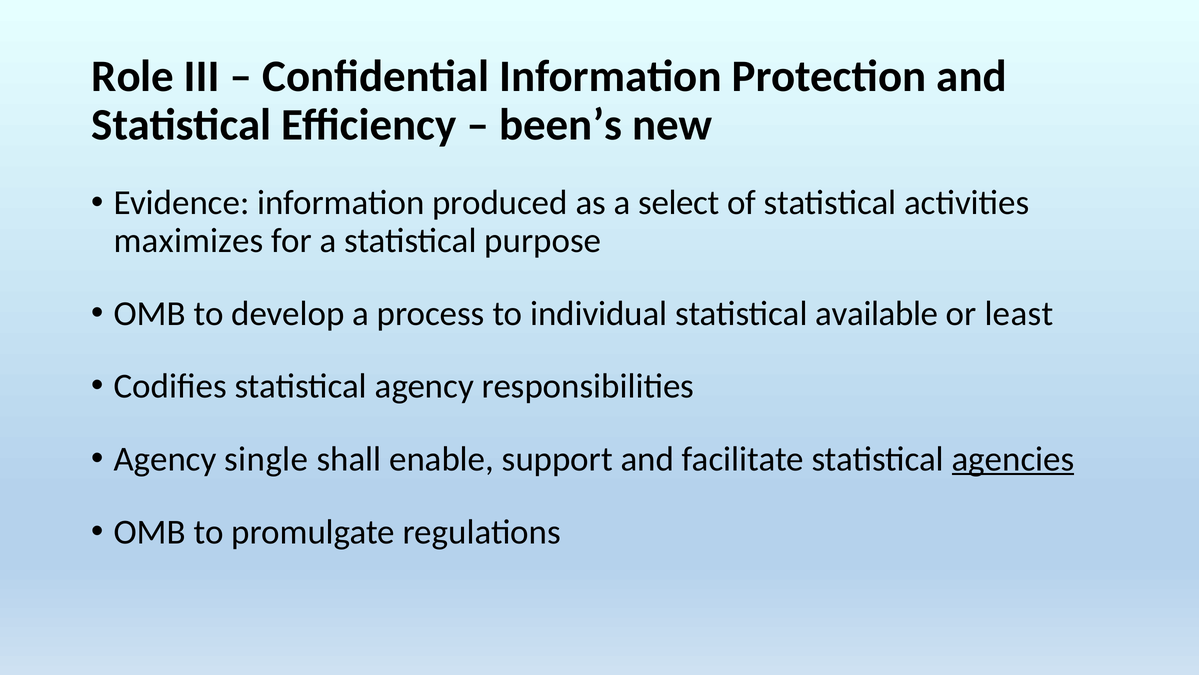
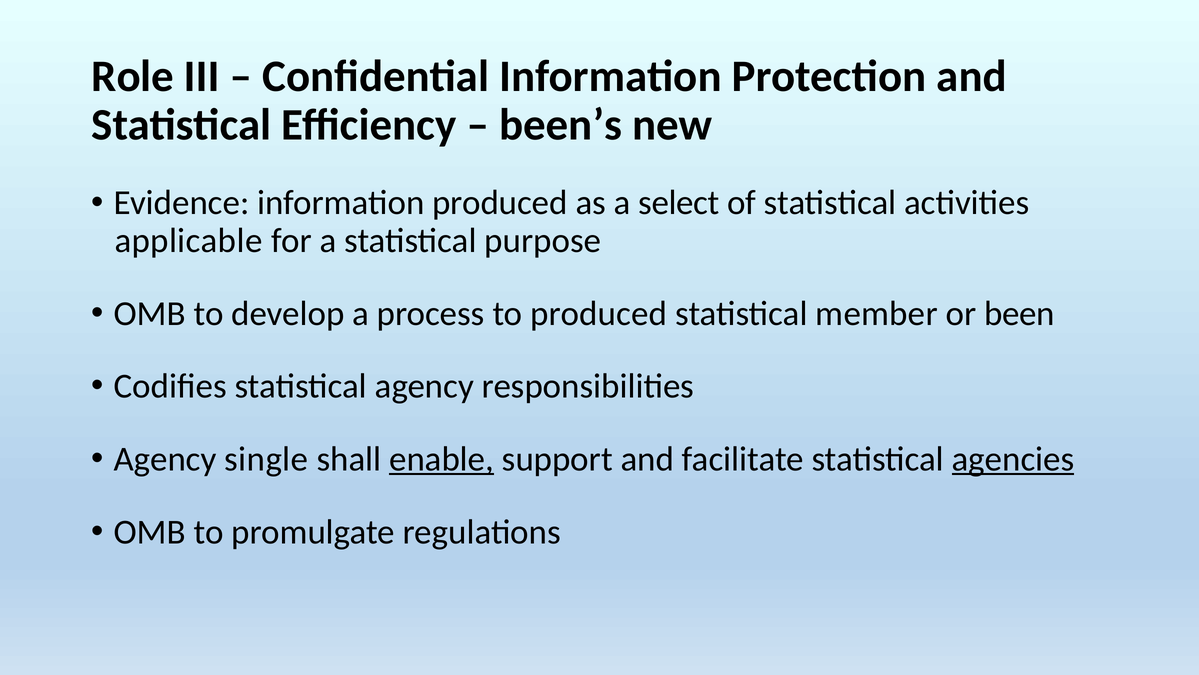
maximizes: maximizes -> applicable (188, 240)
to individual: individual -> produced (599, 313)
available: available -> member (877, 313)
least: least -> been (1019, 313)
enable underline: none -> present (442, 459)
